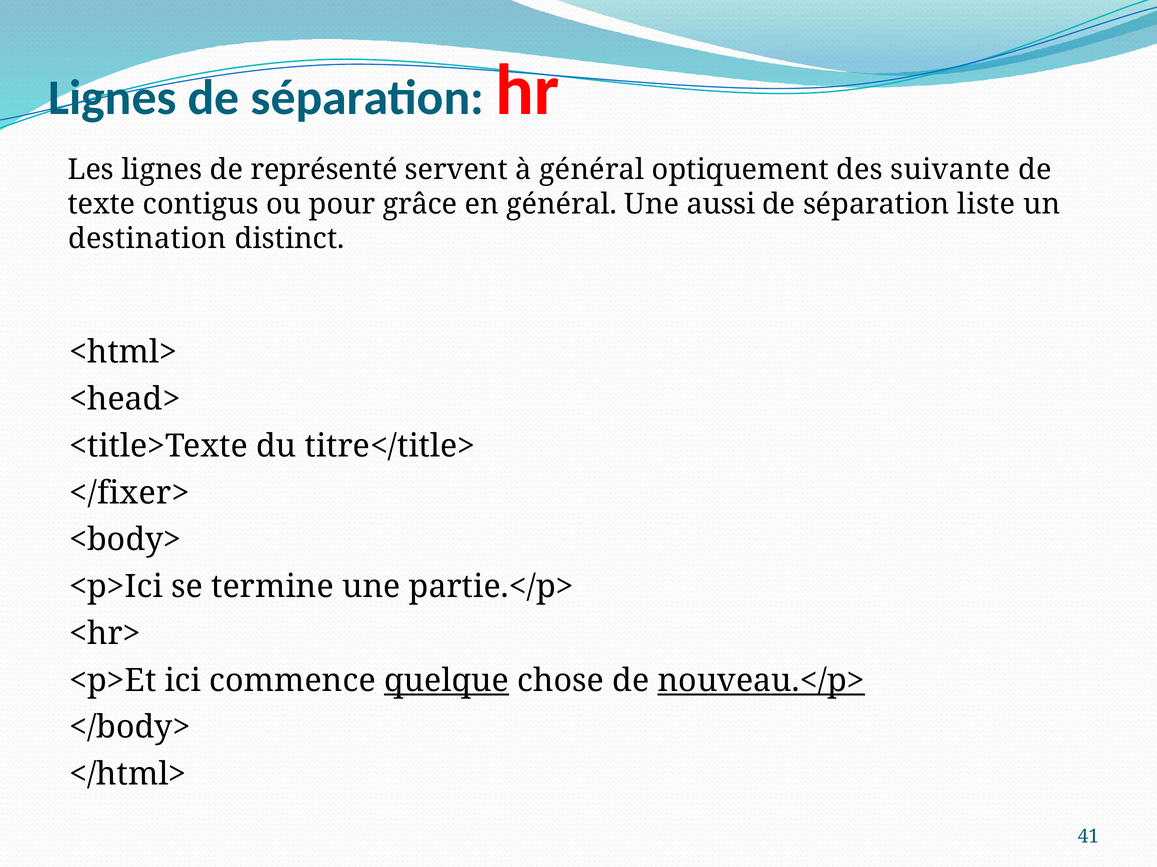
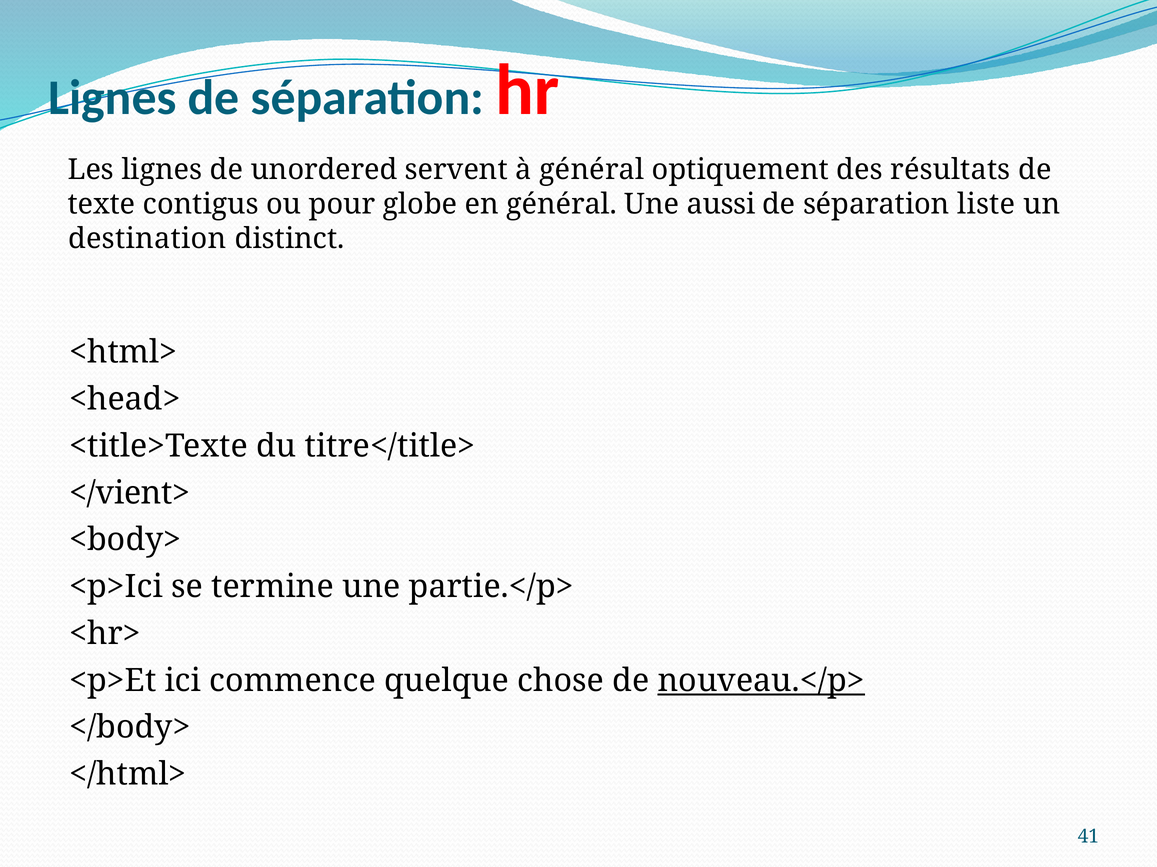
représenté: représenté -> unordered (324, 170)
suivante: suivante -> résultats (950, 170)
grâce: grâce -> globe (420, 204)
</fixer>: </fixer> -> </vient> (130, 493)
quelque underline: present -> none (447, 681)
